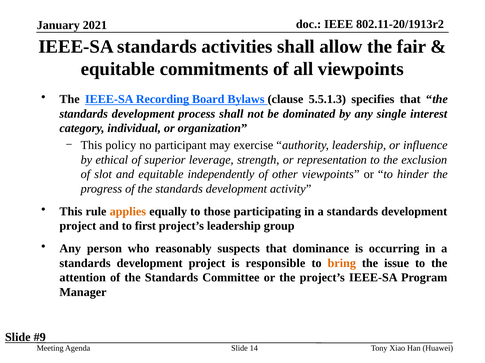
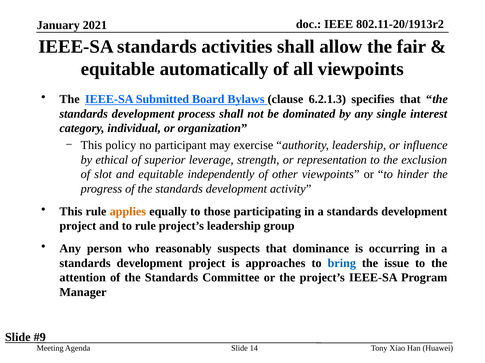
commitments: commitments -> automatically (214, 69)
Recording: Recording -> Submitted (162, 99)
5.5.1.3: 5.5.1.3 -> 6.2.1.3 (327, 99)
to first: first -> rule (145, 226)
responsible: responsible -> approaches (275, 264)
bring colour: orange -> blue (342, 264)
